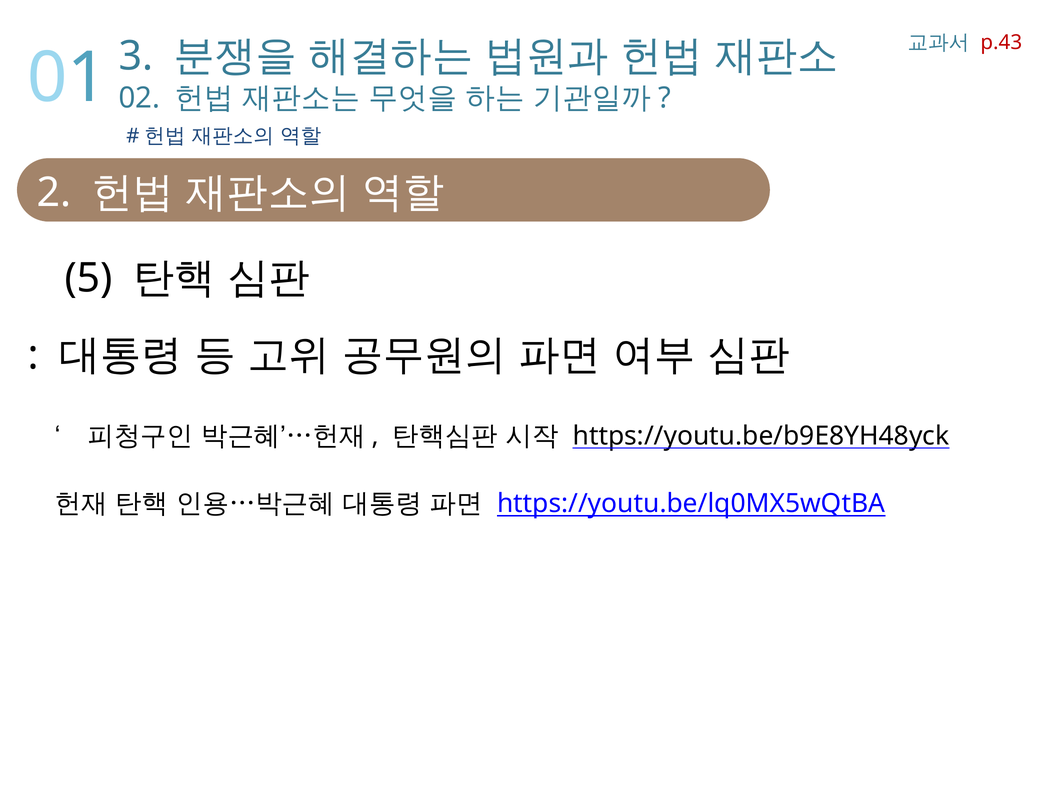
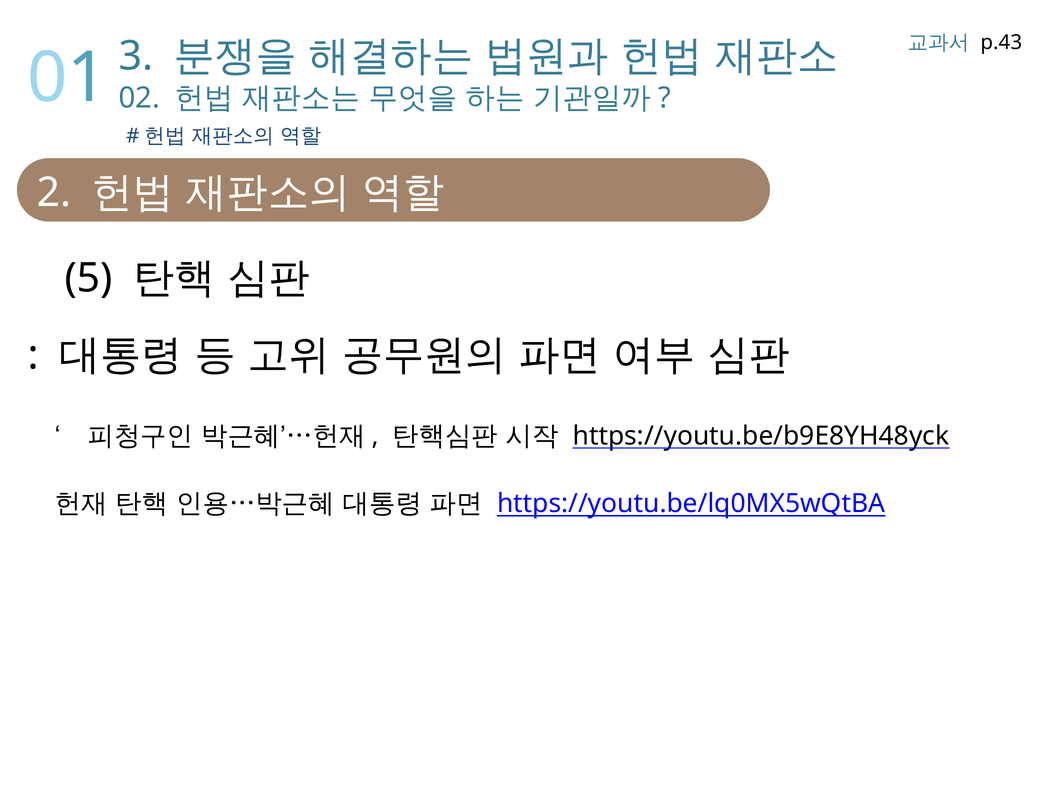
p.43 colour: red -> black (1001, 43)
